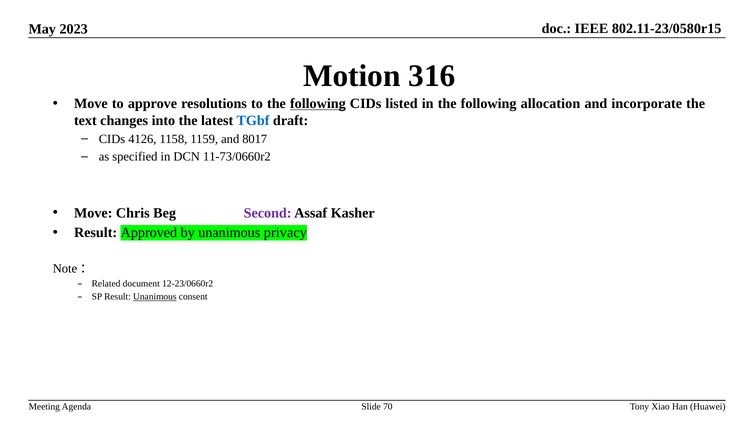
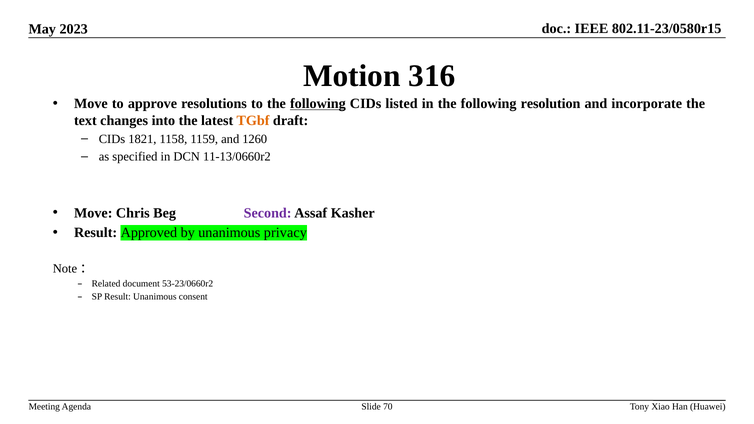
allocation: allocation -> resolution (551, 104)
TGbf colour: blue -> orange (253, 121)
4126: 4126 -> 1821 (142, 139)
8017: 8017 -> 1260 (255, 139)
11-73/0660r2: 11-73/0660r2 -> 11-13/0660r2 (237, 157)
12-23/0660r2: 12-23/0660r2 -> 53-23/0660r2 (188, 284)
Unanimous underline: present -> none (155, 297)
